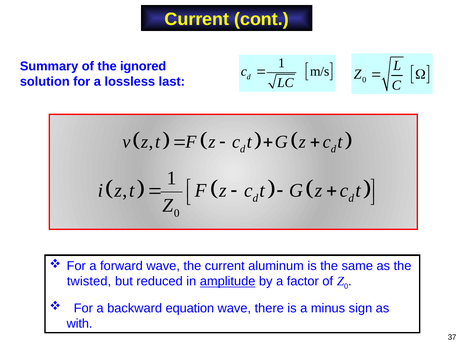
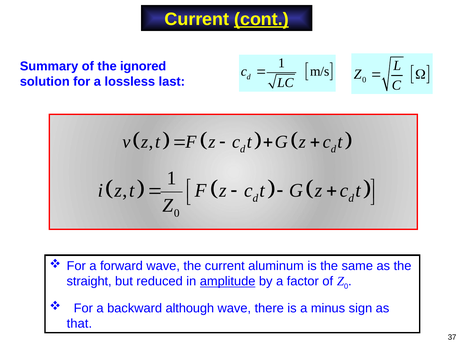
cont underline: none -> present (261, 19)
twisted: twisted -> straight (89, 281)
equation: equation -> although (190, 308)
with: with -> that (79, 323)
